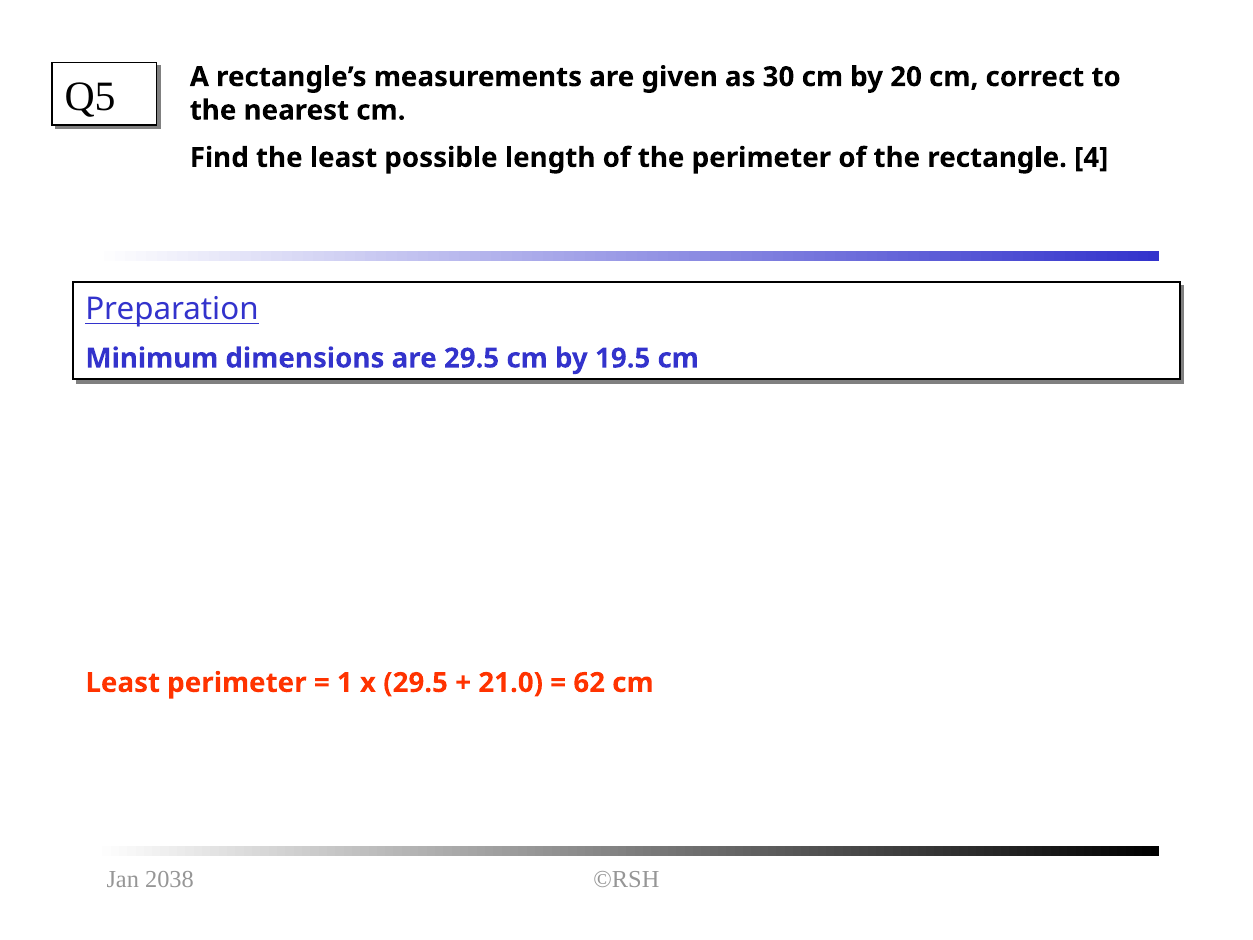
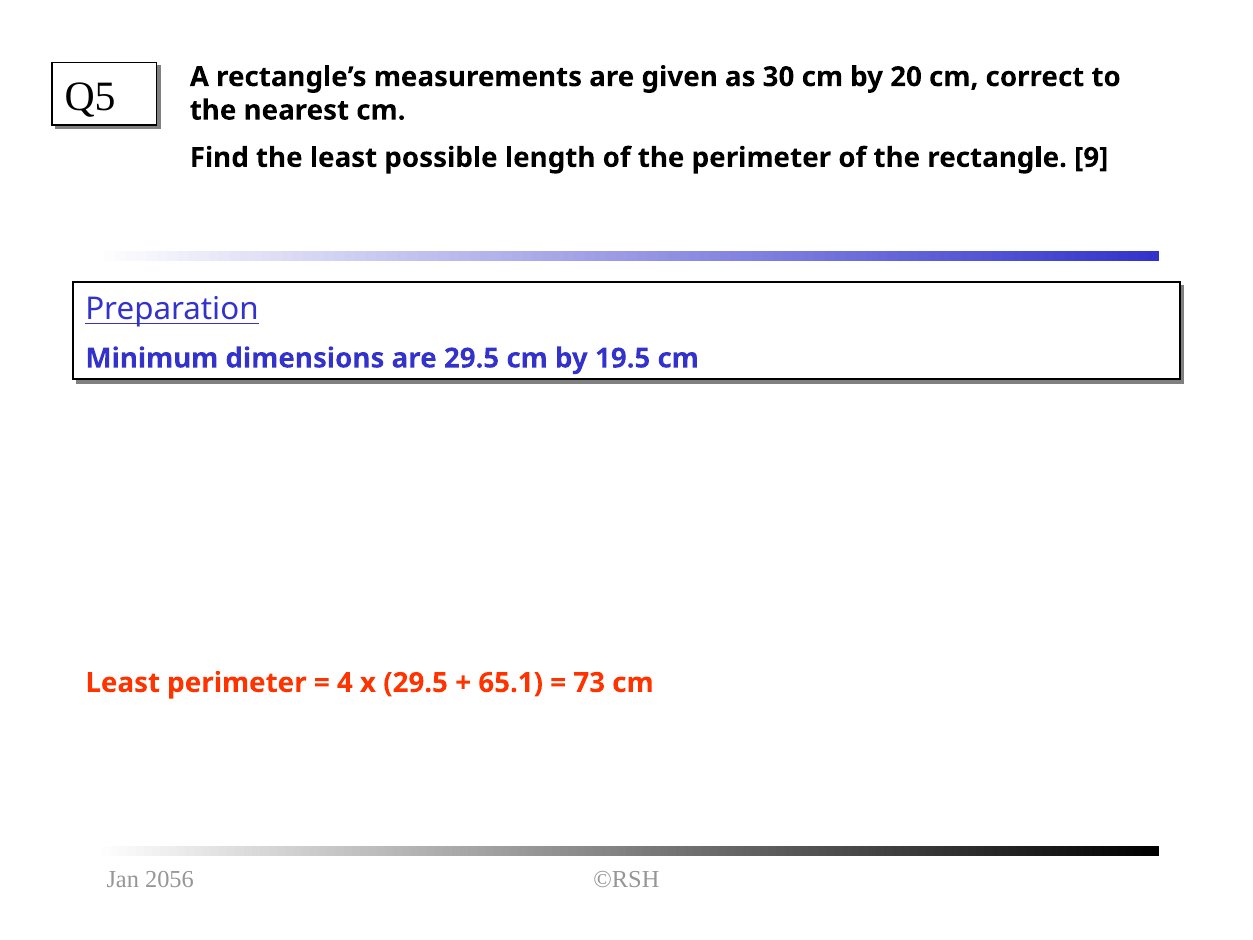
4: 4 -> 9 (1091, 158)
1: 1 -> 4 (345, 683)
21.0: 21.0 -> 65.1 (511, 683)
62: 62 -> 73 (589, 683)
2038: 2038 -> 2056 (169, 879)
